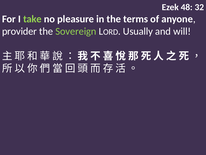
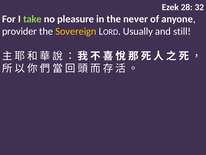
48: 48 -> 28 (187, 7)
terms: terms -> never (136, 19)
Sovereign colour: light green -> yellow (76, 31)
will: will -> still (182, 31)
